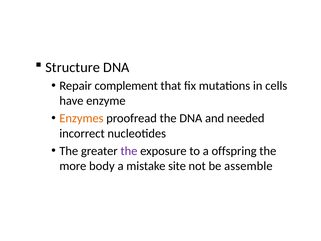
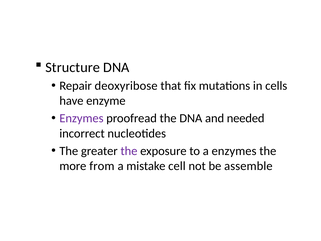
complement: complement -> deoxyribose (126, 86)
Enzymes colour: orange -> purple (81, 118)
a offspring: offspring -> enzymes (234, 151)
body: body -> from (102, 166)
site: site -> cell (177, 166)
